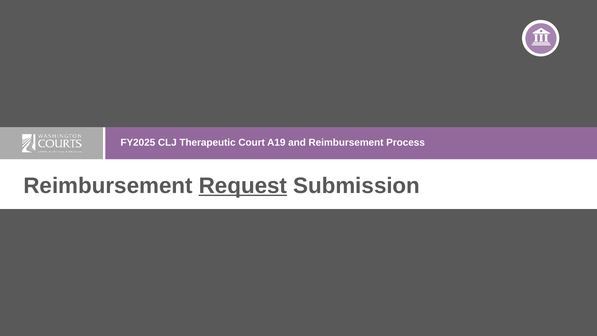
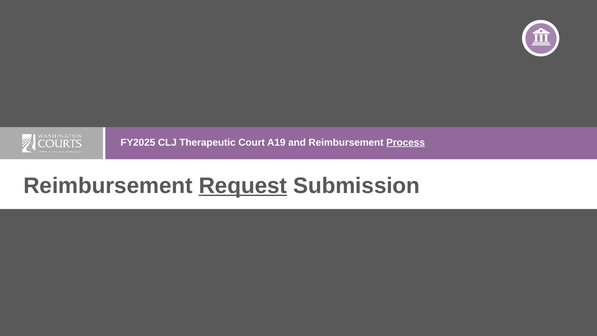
Process underline: none -> present (406, 142)
